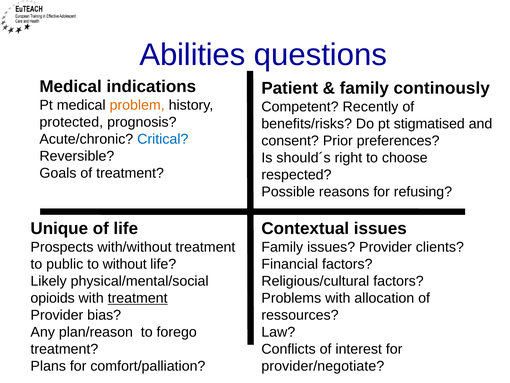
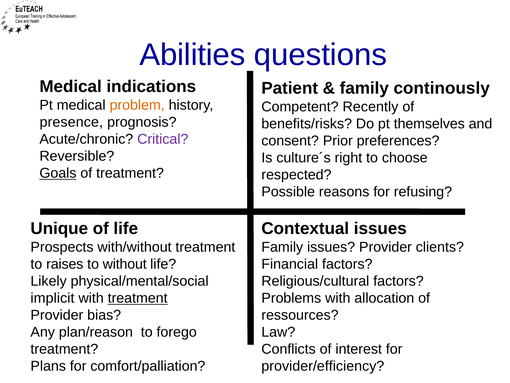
protected: protected -> presence (71, 122)
stigmatised: stigmatised -> themselves (429, 124)
Critical colour: blue -> purple (163, 139)
should´s: should´s -> culture´s (304, 158)
Goals underline: none -> present (58, 173)
public: public -> raises (65, 264)
opioids: opioids -> implicit (52, 298)
provider/negotiate: provider/negotiate -> provider/efficiency (323, 366)
